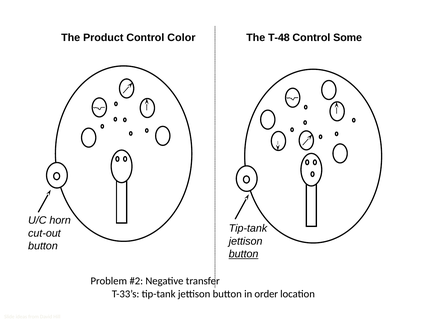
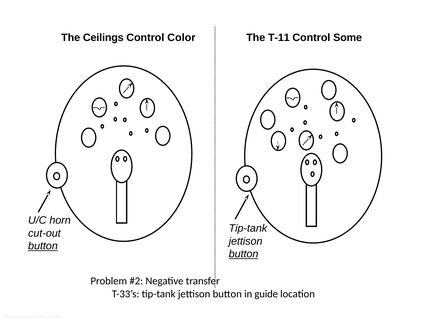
Product: Product -> Ceilings (103, 38)
T-48: T-48 -> T-11 (279, 38)
button underline: none -> present (43, 246)
order: order -> guide (266, 294)
